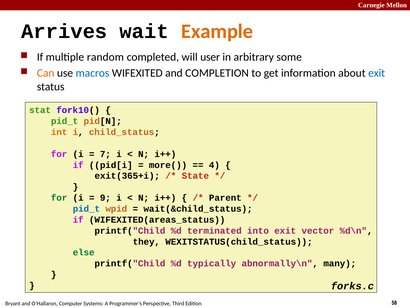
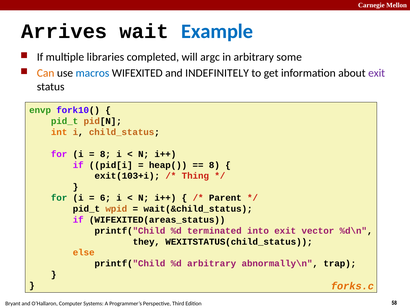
Example colour: orange -> blue (217, 31)
random: random -> libraries (105, 57)
user: user -> argc (210, 57)
COMPLETION: COMPLETION -> INDEFINITELY (217, 73)
exit colour: blue -> purple (377, 73)
stat: stat -> envp (40, 110)
7: 7 -> 8 (105, 154)
more(: more( -> heap( (168, 165)
4: 4 -> 8 (214, 165)
exit(365+i: exit(365+i -> exit(103+i (127, 176)
State: State -> Thing (195, 176)
9: 9 -> 6 (105, 198)
pid_t colour: blue -> black (86, 208)
else colour: green -> orange (84, 252)
%d typically: typically -> arbitrary (212, 263)
many: many -> trap (340, 263)
forks.c colour: black -> orange (352, 286)
